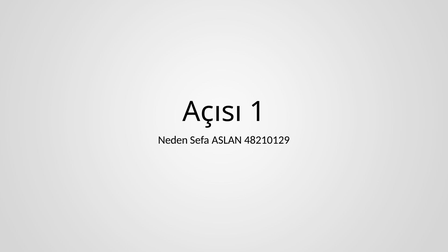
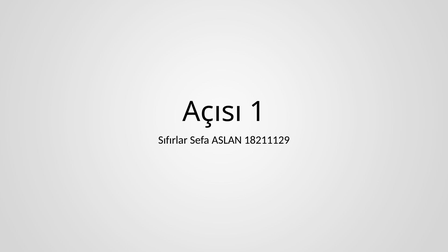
Neden: Neden -> Sıfırlar (173, 140)
48210129: 48210129 -> 18211129 (267, 140)
